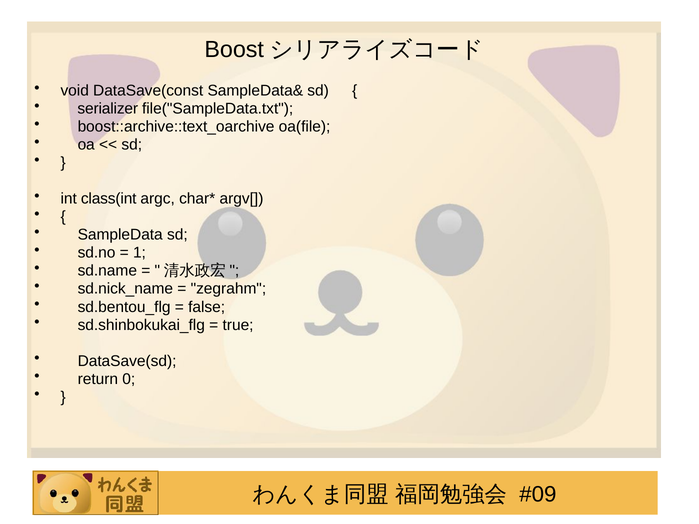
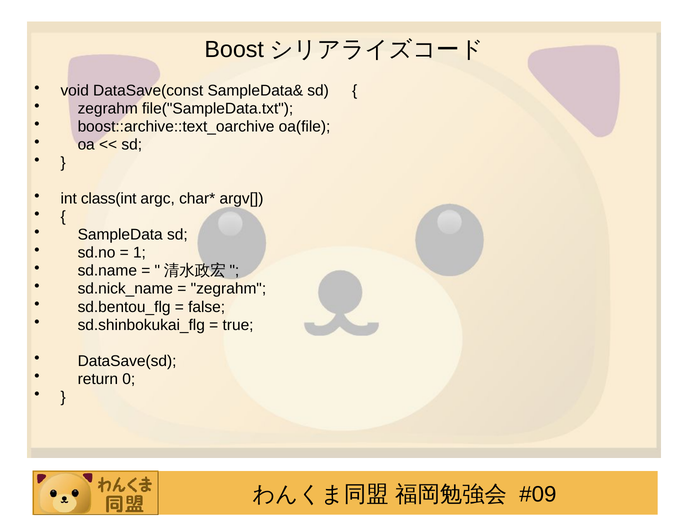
serializer: serializer -> zegrahm (108, 109)
